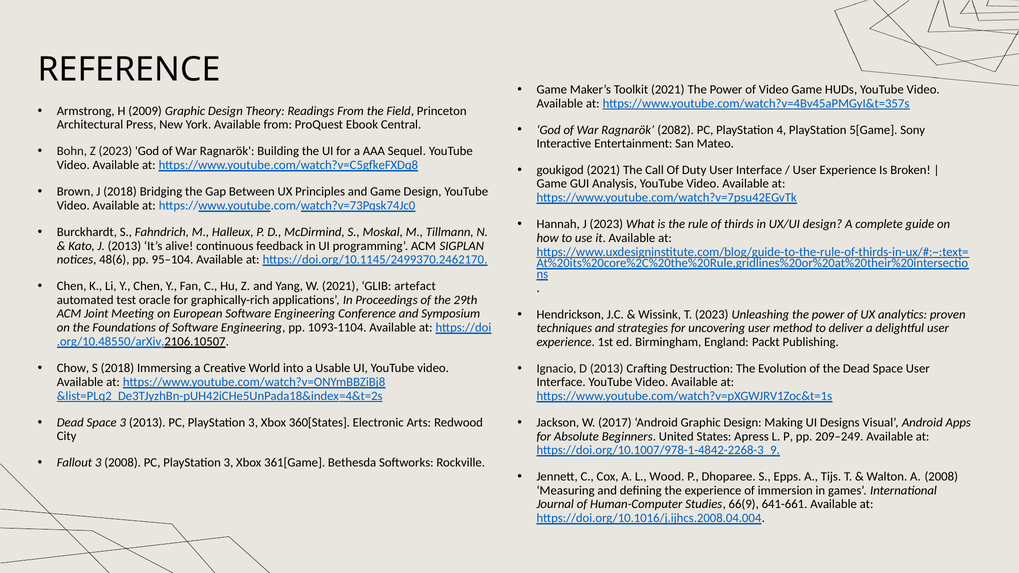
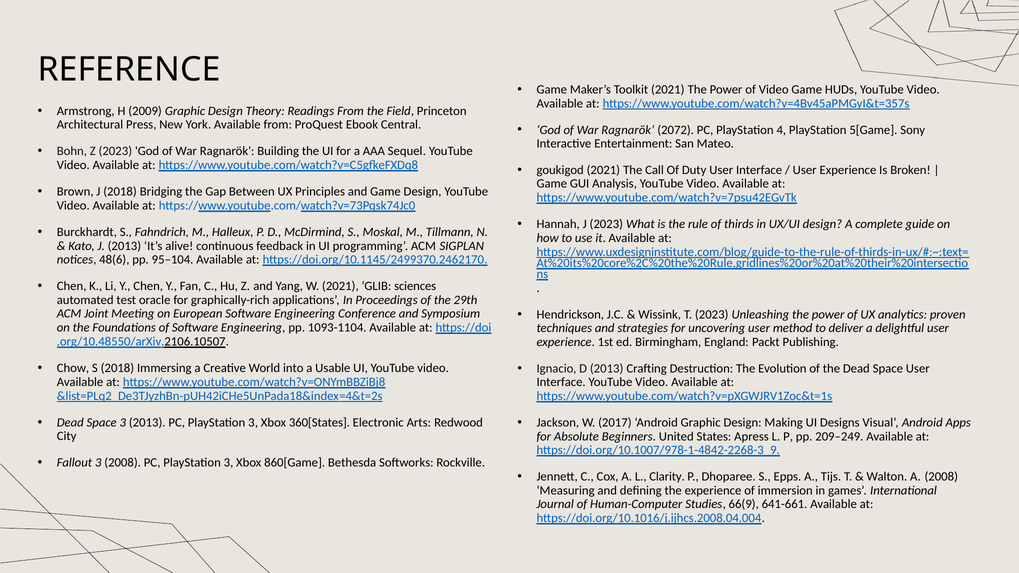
2082: 2082 -> 2072 (676, 130)
artefact: artefact -> sciences (415, 286)
361[Game: 361[Game -> 860[Game (295, 463)
Wood: Wood -> Clarity (667, 477)
